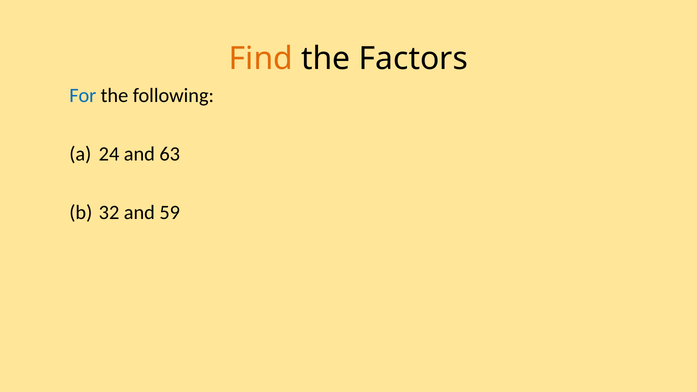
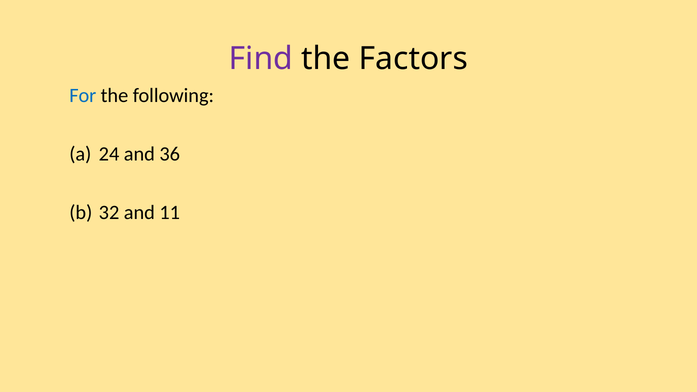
Find colour: orange -> purple (261, 59)
63: 63 -> 36 (170, 154)
59: 59 -> 11 (170, 213)
